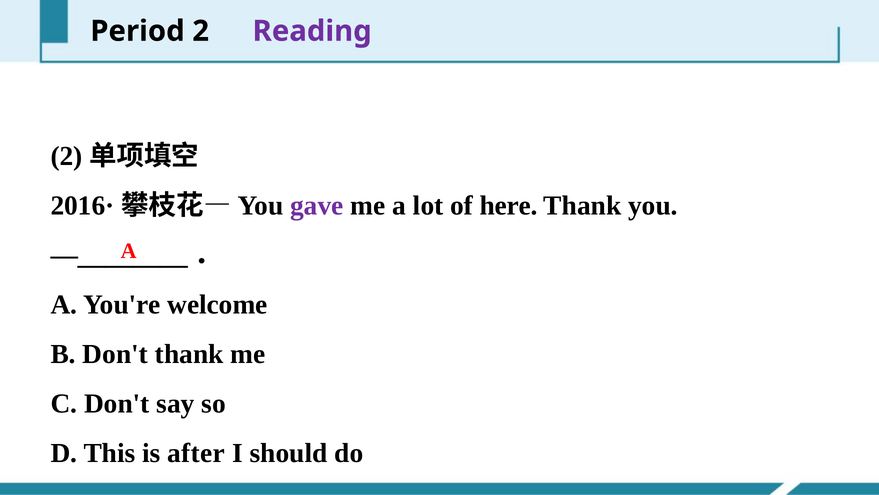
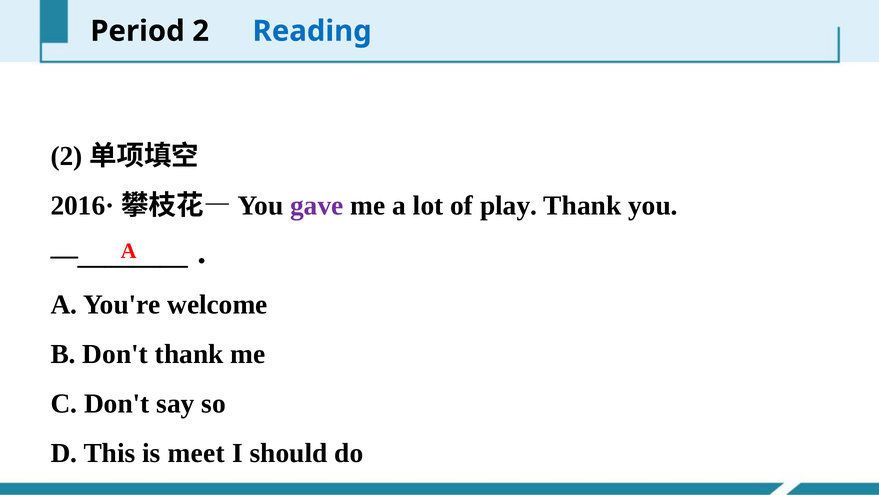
Reading colour: purple -> blue (312, 31)
here: here -> play (509, 206)
after: after -> meet (196, 453)
